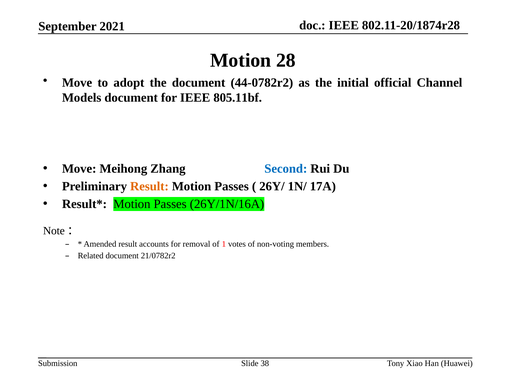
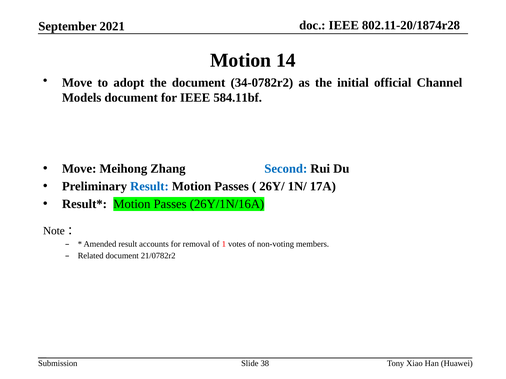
28: 28 -> 14 (286, 60)
44-0782r2: 44-0782r2 -> 34-0782r2 (262, 83)
805.11bf: 805.11bf -> 584.11bf (238, 98)
Result colour: orange -> blue (149, 187)
